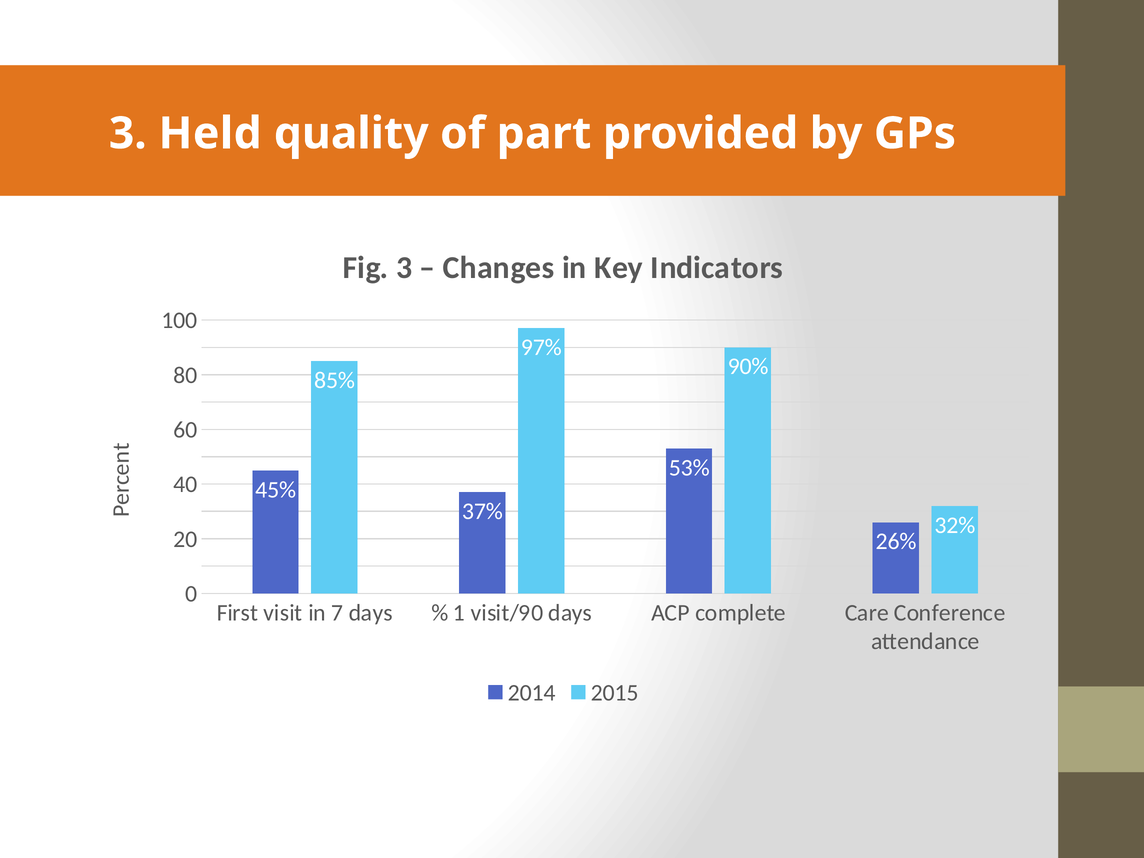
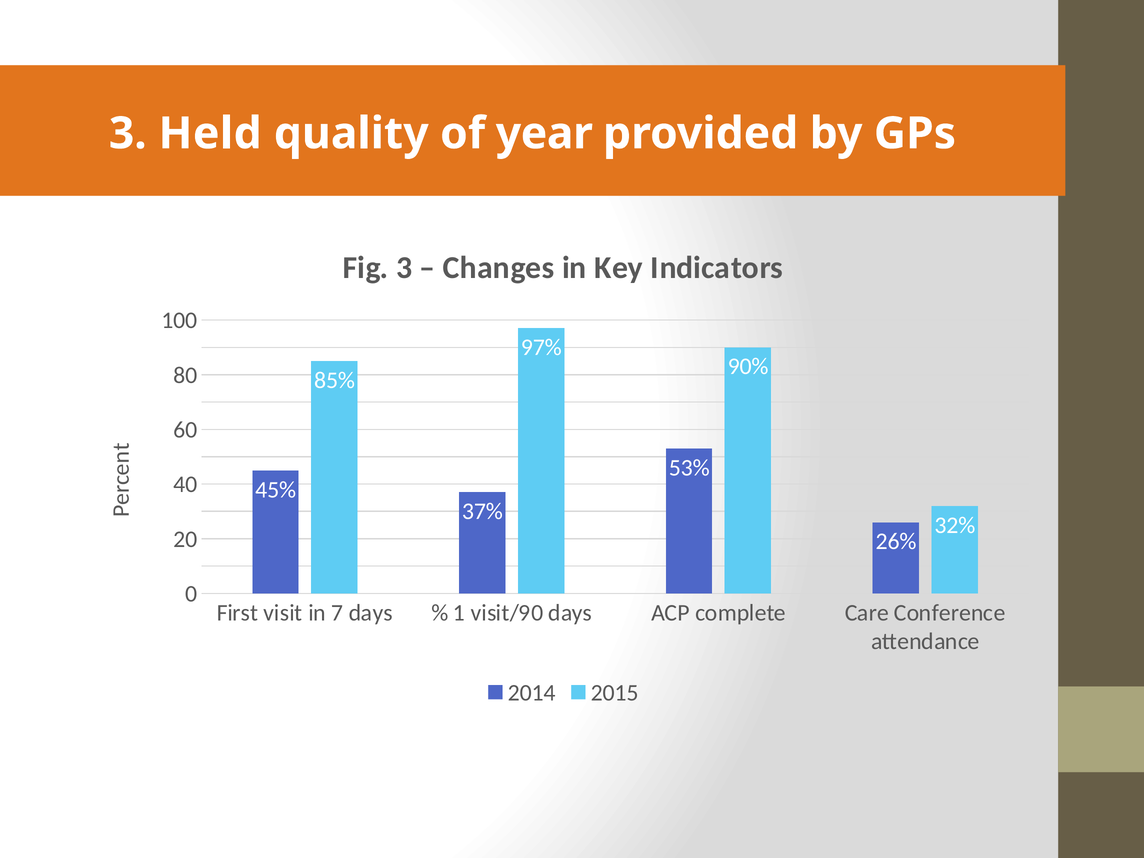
part: part -> year (544, 134)
